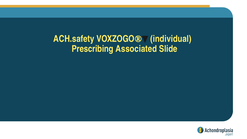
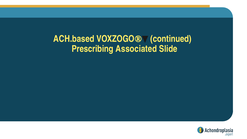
ACH.safety: ACH.safety -> ACH.based (74, 39)
individual: individual -> continued (171, 39)
